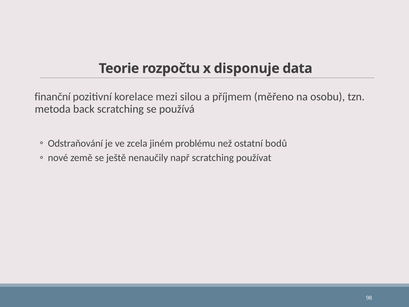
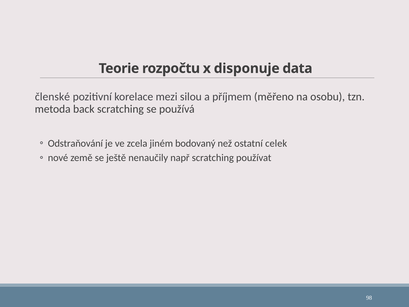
finanční: finanční -> členské (52, 97)
problému: problému -> bodovaný (195, 143)
bodů: bodů -> celek (276, 143)
